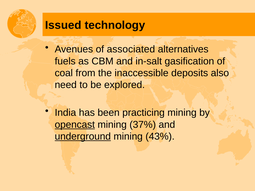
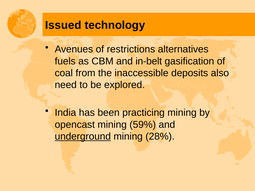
associated: associated -> restrictions (131, 49)
in-salt: in-salt -> in-belt (149, 61)
opencast underline: present -> none (75, 125)
37%: 37% -> 59% (143, 125)
43%: 43% -> 28% (160, 137)
